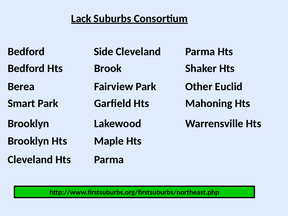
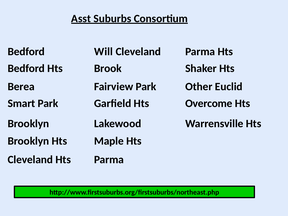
Lack: Lack -> Asst (81, 19)
Side: Side -> Will (104, 52)
Mahoning: Mahoning -> Overcome (209, 103)
